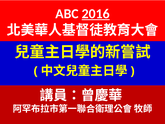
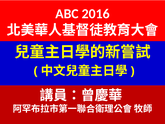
2016 underline: present -> none (96, 14)
